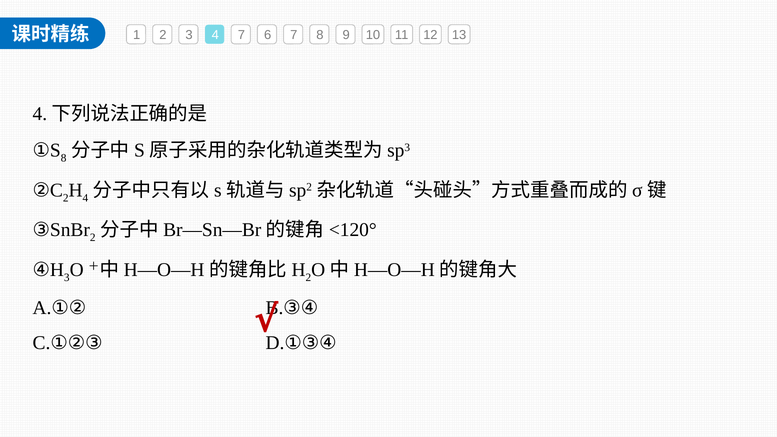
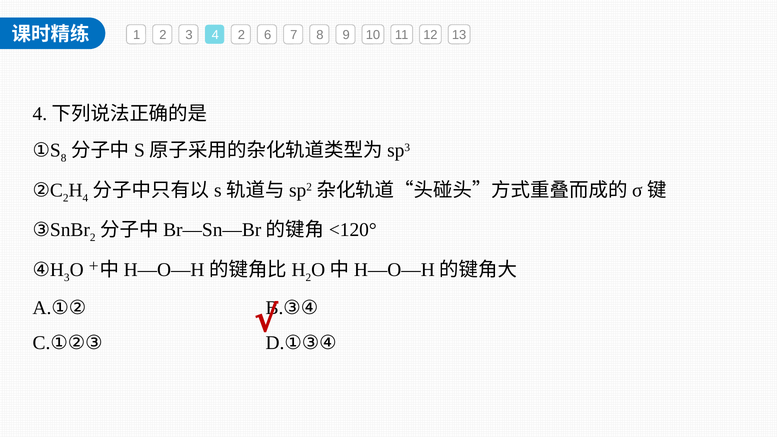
4 7: 7 -> 2 (241, 35)
